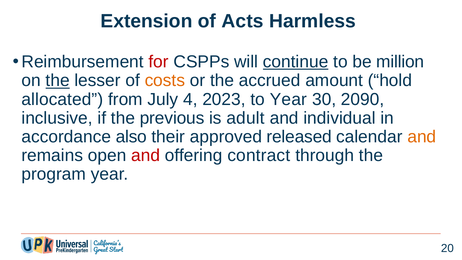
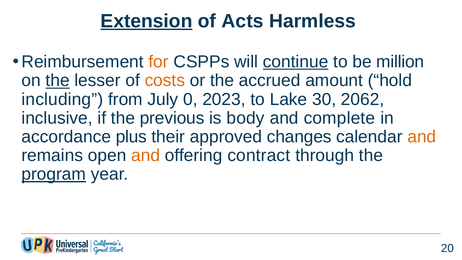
Extension underline: none -> present (147, 21)
for colour: red -> orange (159, 62)
allocated: allocated -> including (62, 99)
4: 4 -> 0 (190, 99)
to Year: Year -> Lake (288, 99)
2090: 2090 -> 2062 (363, 99)
adult: adult -> body (246, 118)
individual: individual -> complete (339, 118)
also: also -> plus (131, 137)
released: released -> changes (299, 137)
and colour: red -> orange (146, 155)
program underline: none -> present (54, 174)
